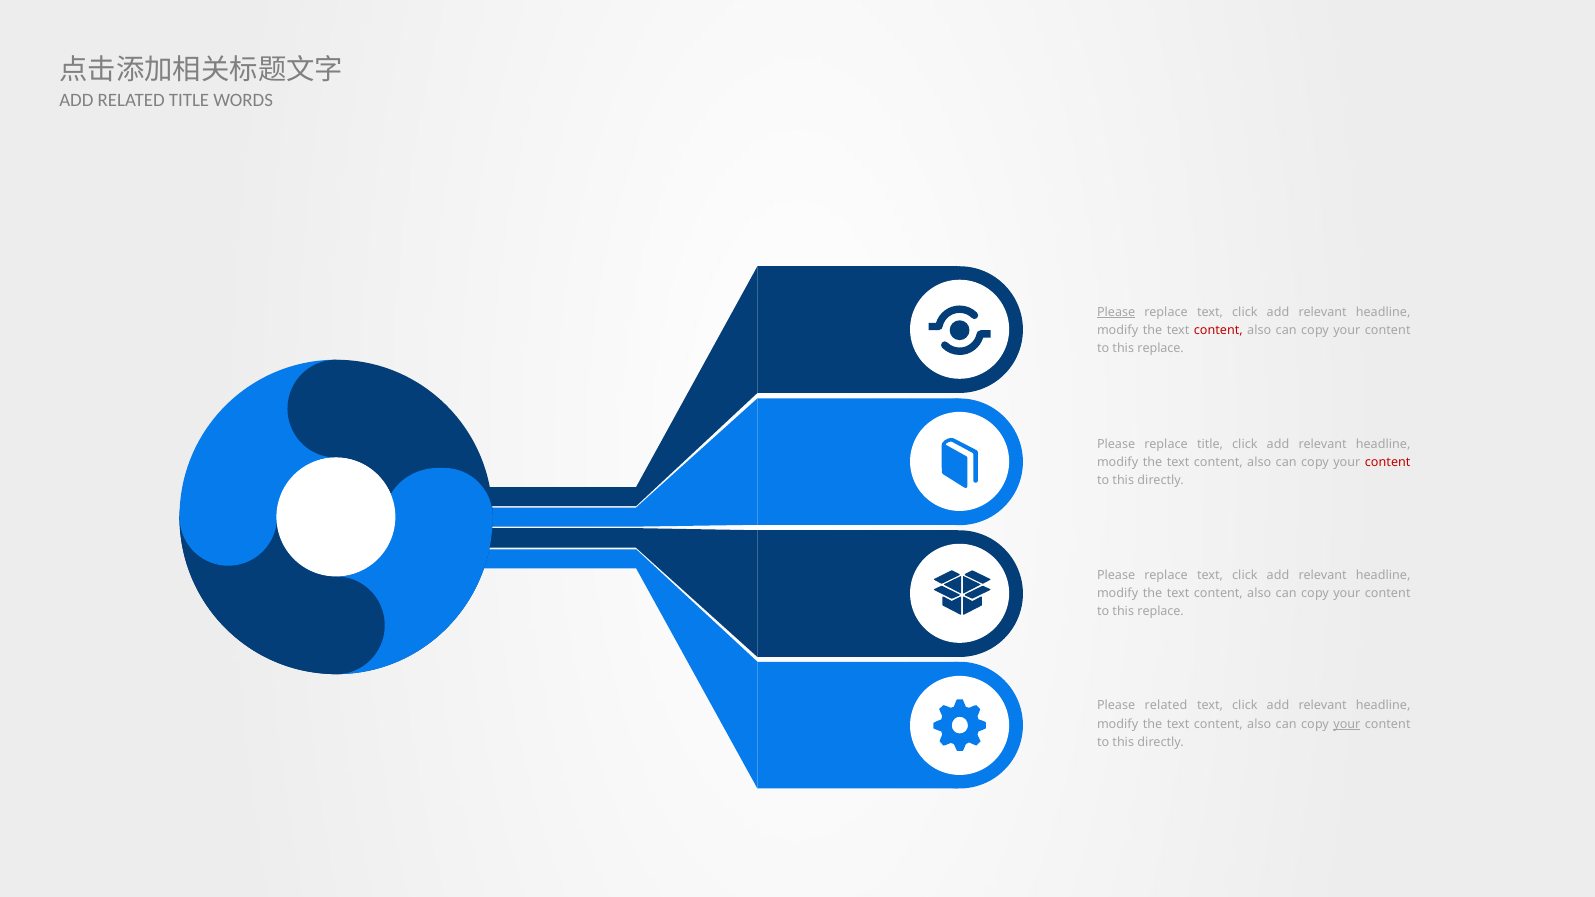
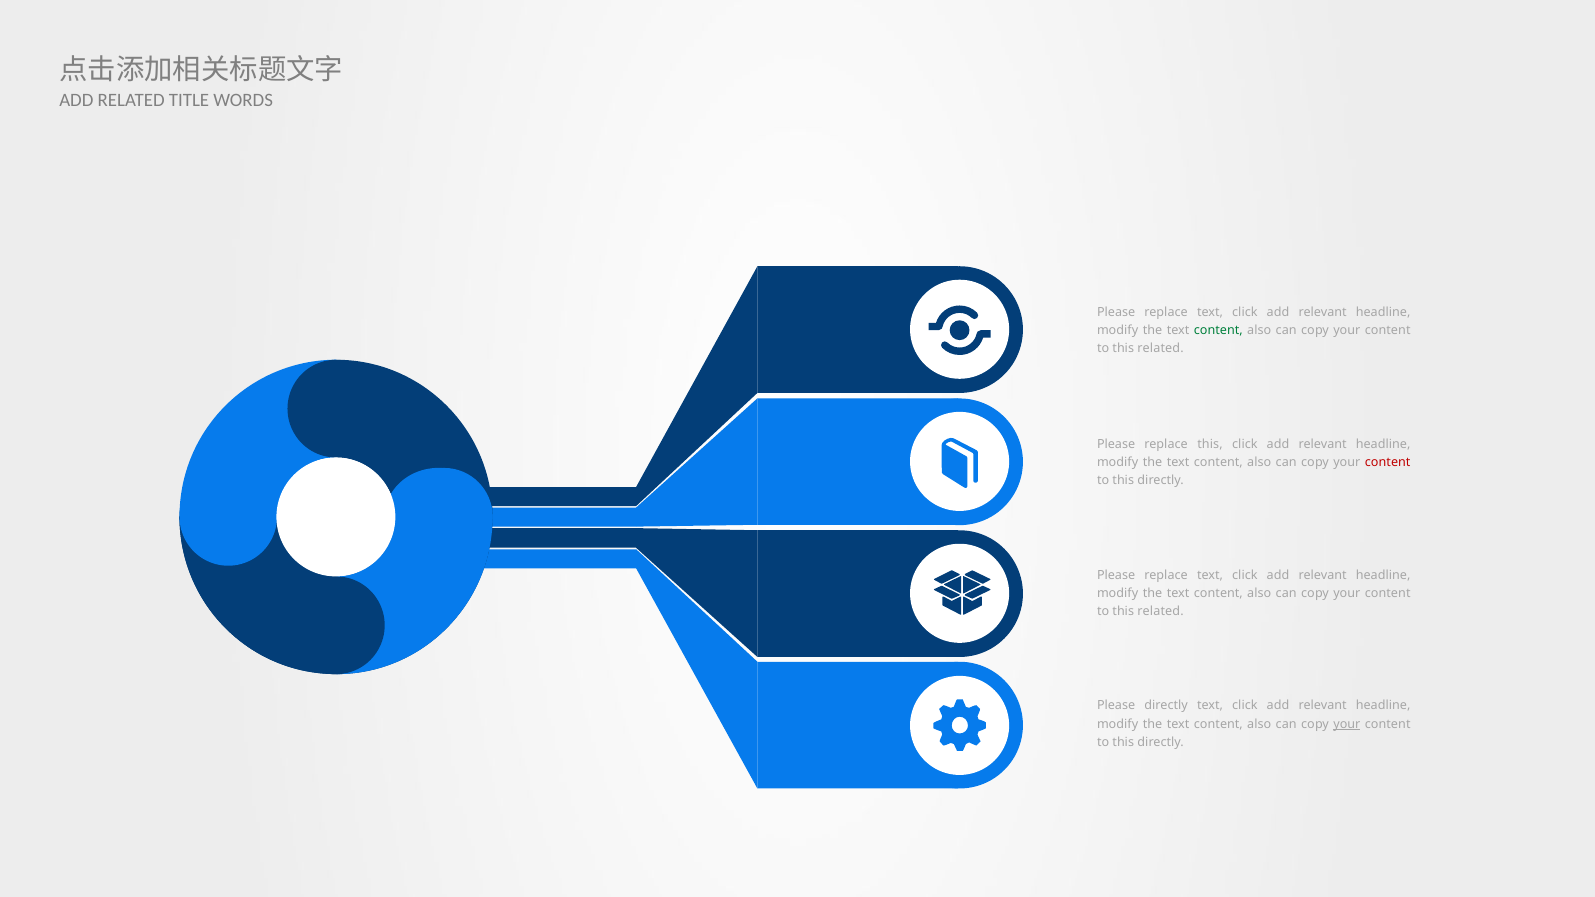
Please underline: present -> none (1116, 312)
content colour: red -> green (1218, 330)
replace: replace -> related (1161, 348)
replace title: title -> this (1210, 445)
replace: replace -> related (1161, 611)
Please related: related -> directly (1166, 706)
